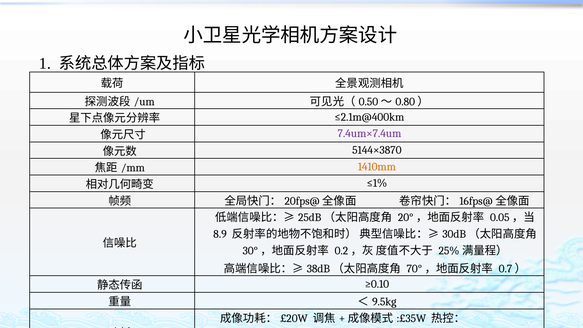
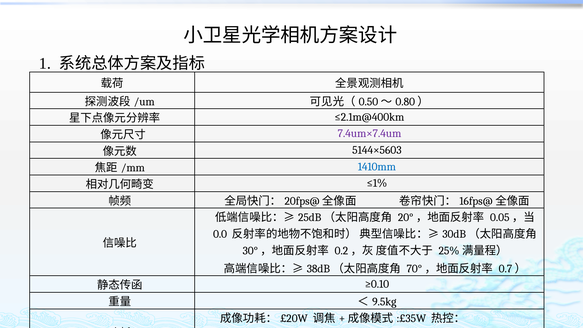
5144×3870: 5144×3870 -> 5144×5603 (377, 150)
1410mm colour: orange -> blue (377, 167)
8.9: 8.9 -> 0.0 (220, 234)
